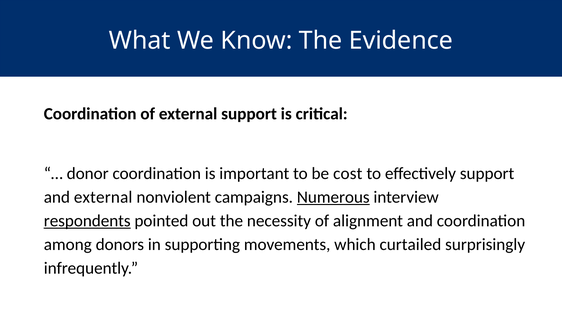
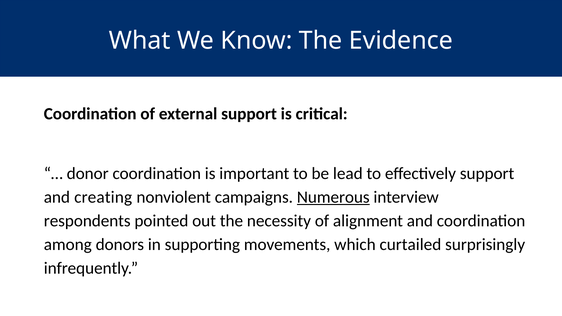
cost: cost -> lead (348, 174)
and external: external -> creating (103, 197)
respondents underline: present -> none (87, 221)
